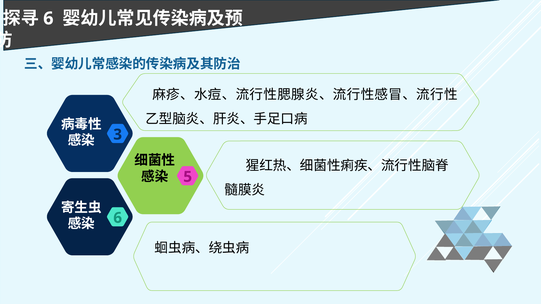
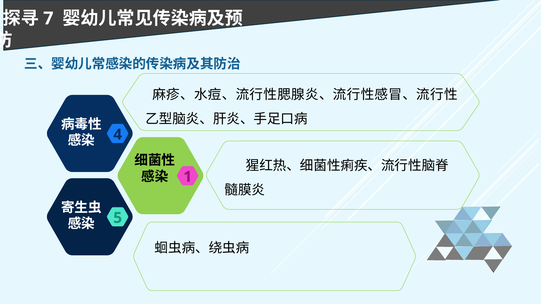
6: 6 -> 7 (48, 18)
3: 3 -> 4 (118, 135)
5: 5 -> 1 (188, 177)
6: 6 -> 5 (118, 218)
